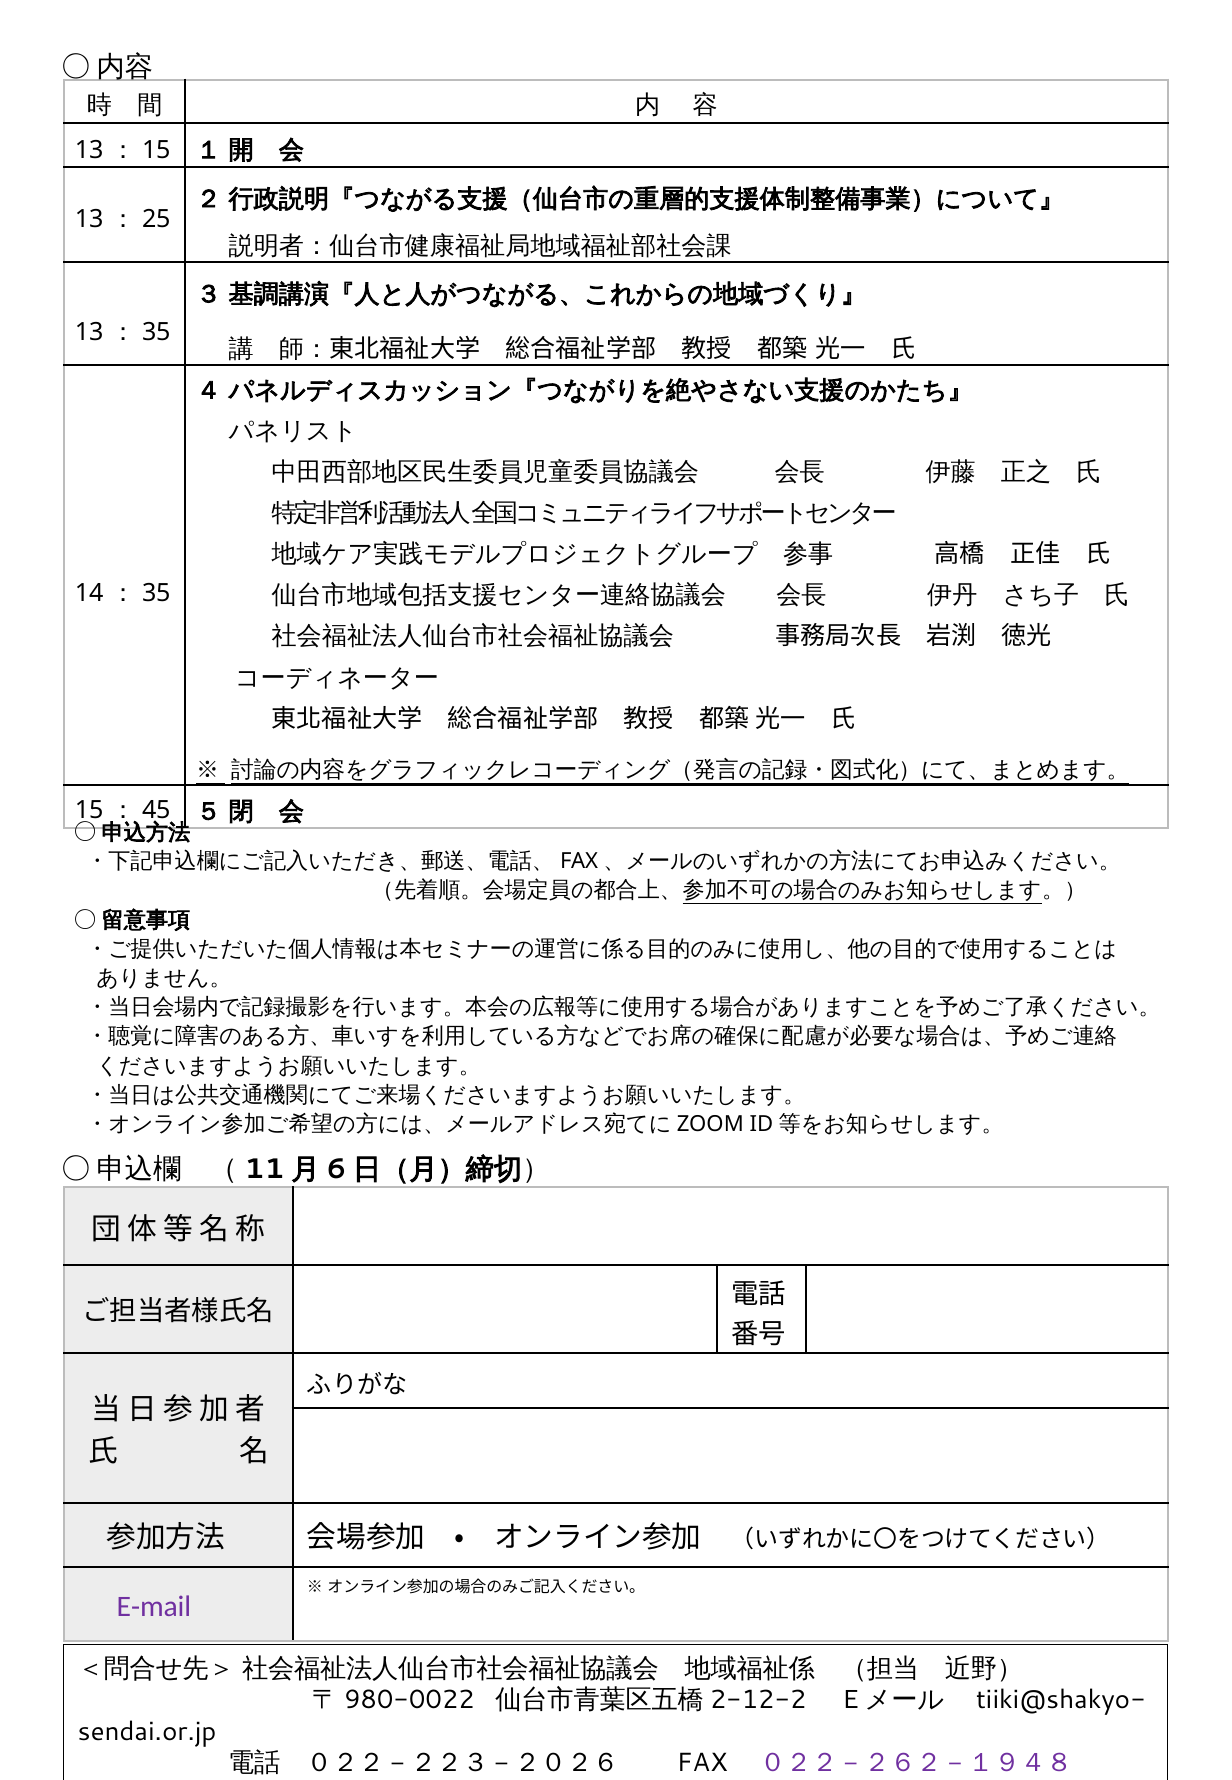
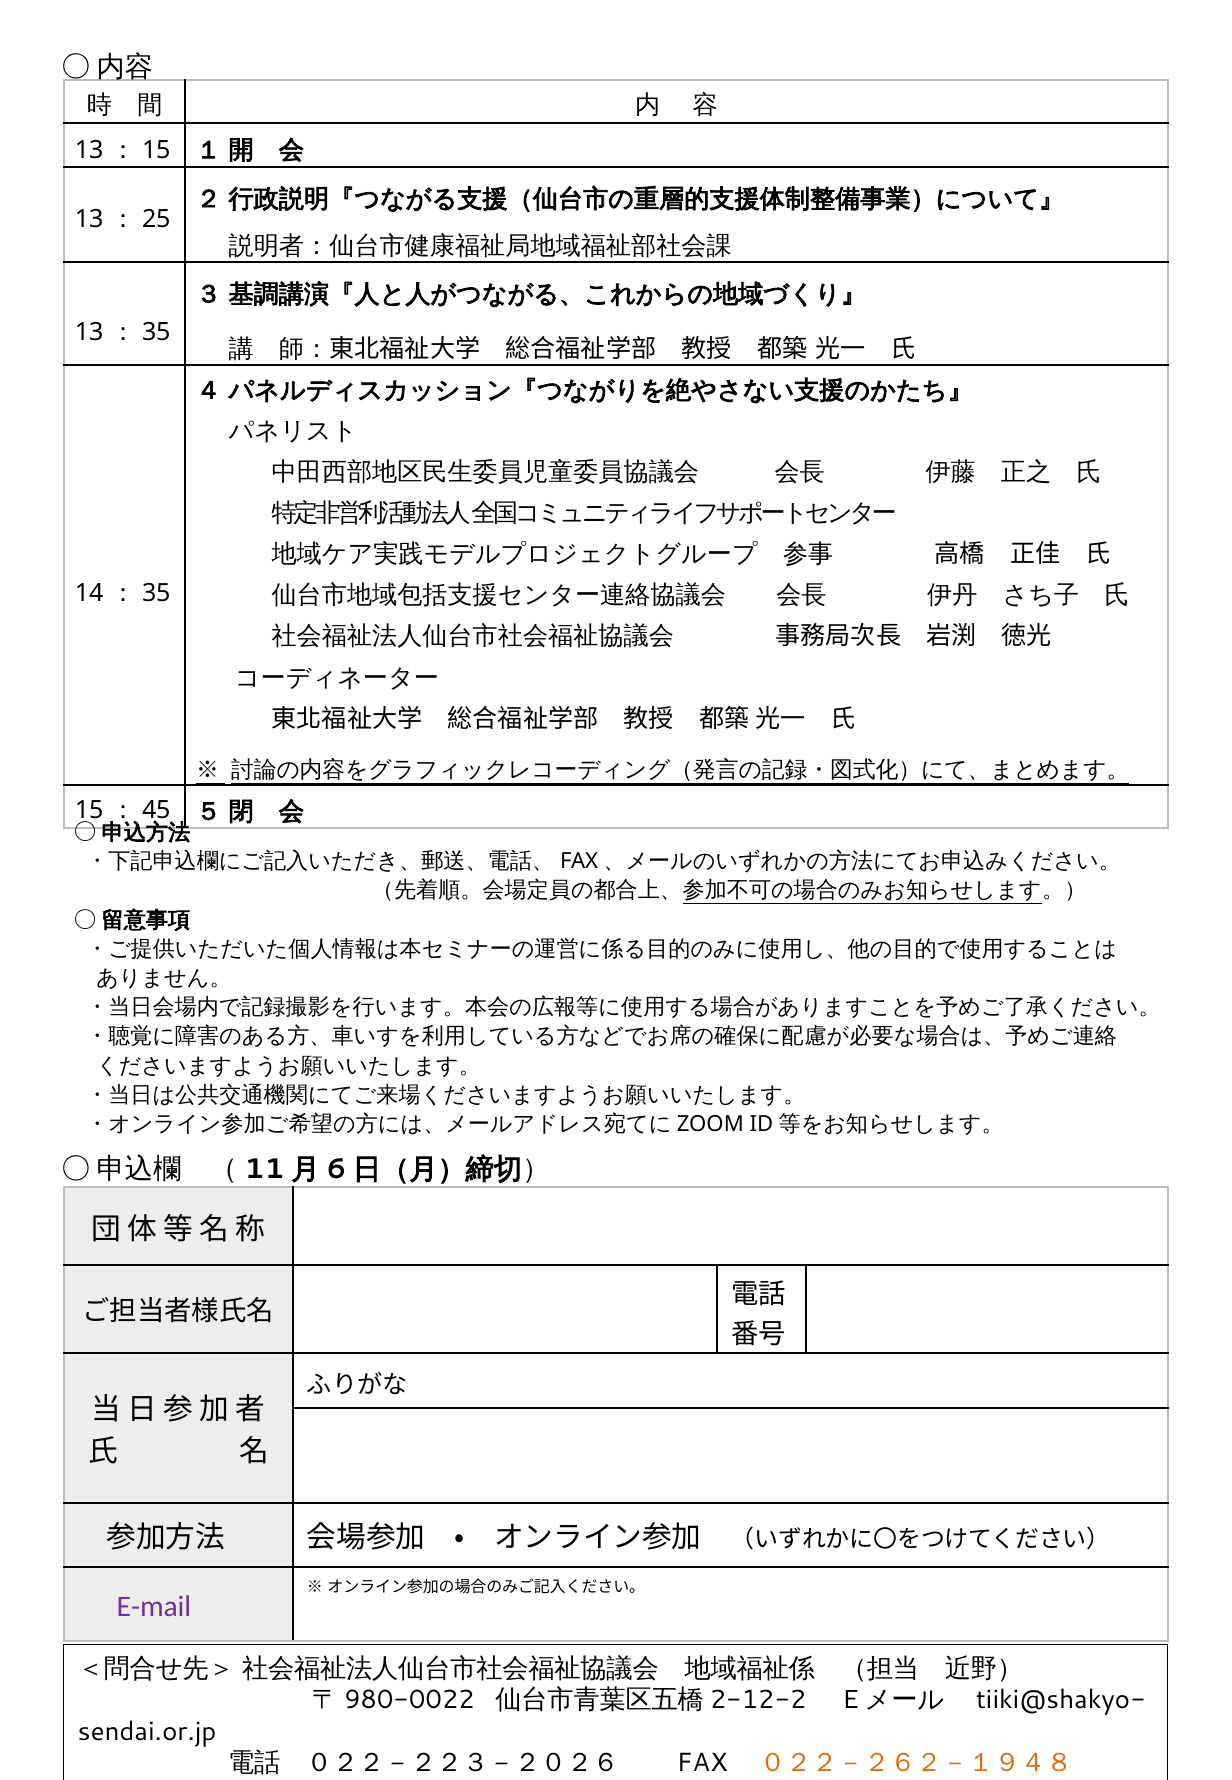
０２２－２６２－１９４８ colour: purple -> orange (916, 1763)
